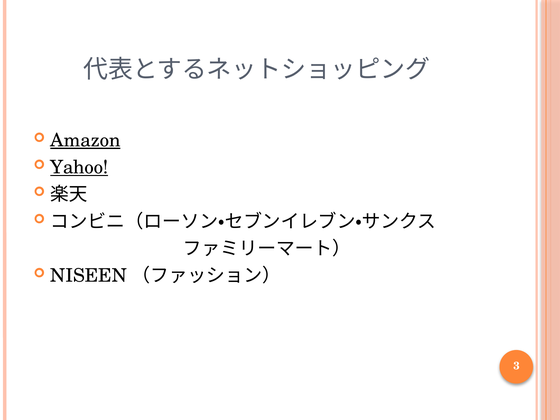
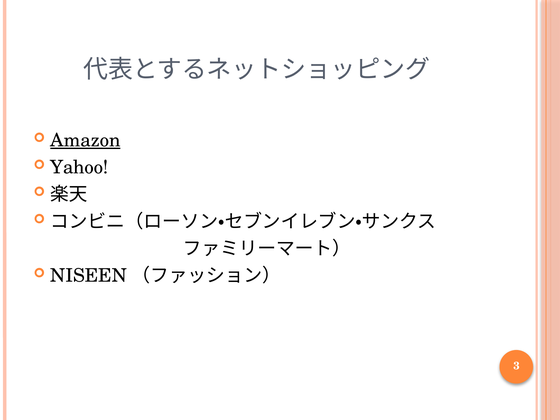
Yahoo underline: present -> none (79, 167)
